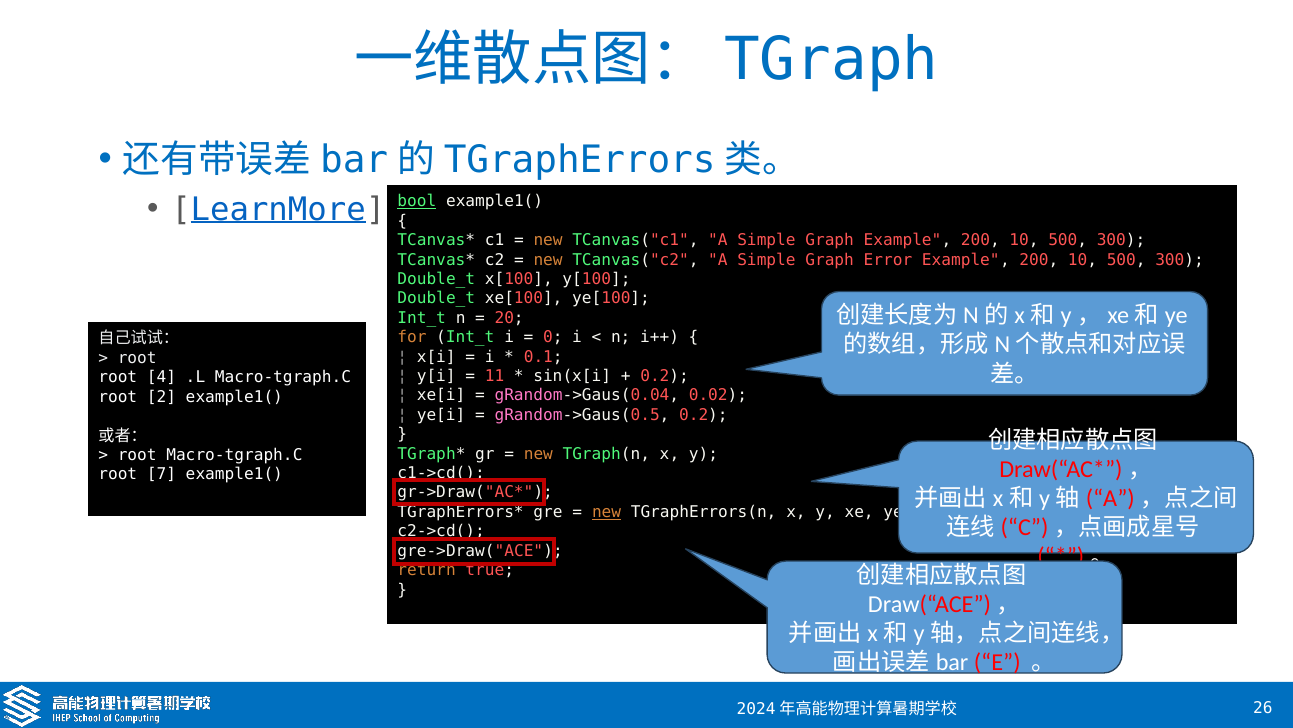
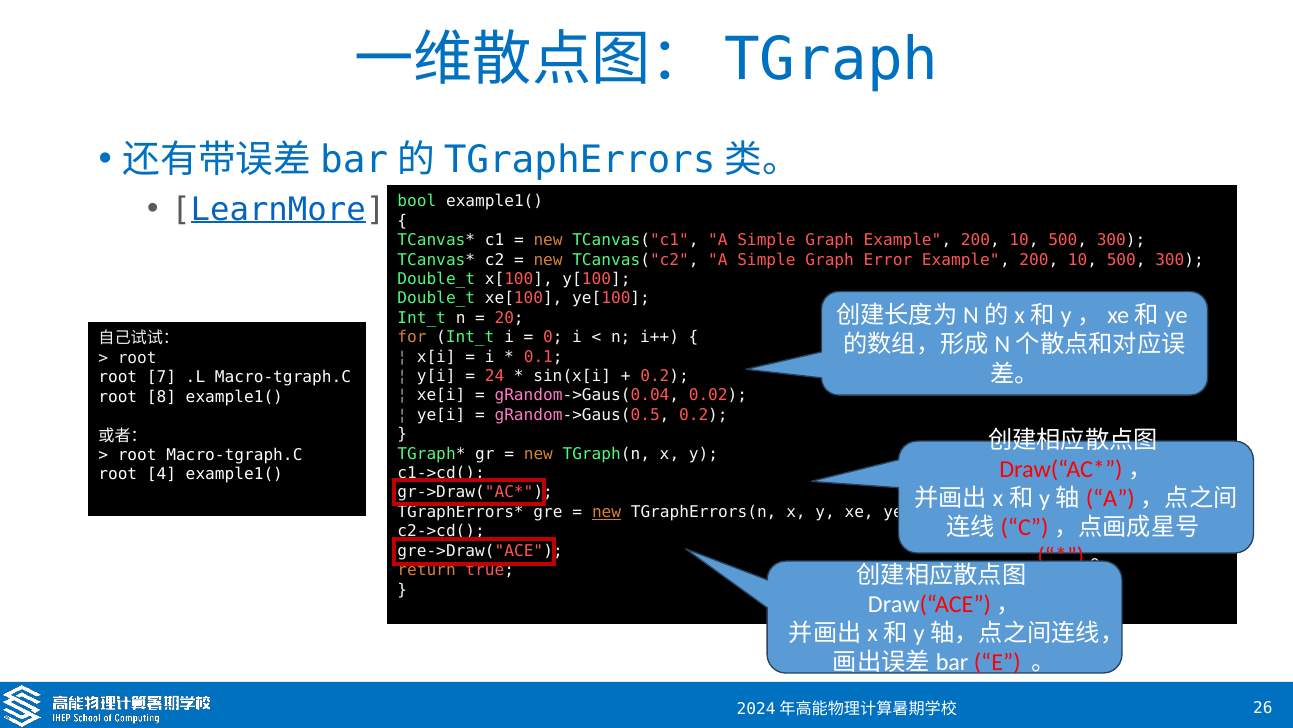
bool underline: present -> none (417, 201)
11: 11 -> 24 (495, 376)
4: 4 -> 7 (162, 377)
2: 2 -> 8 (162, 396)
7: 7 -> 4 (162, 474)
